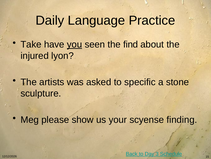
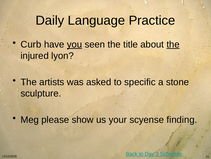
Take: Take -> Curb (31, 44)
find: find -> title (131, 44)
the underline: none -> present (173, 44)
